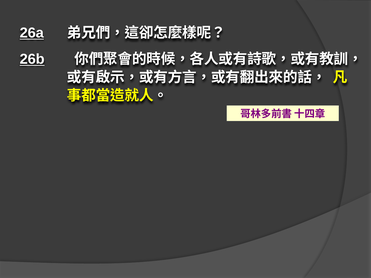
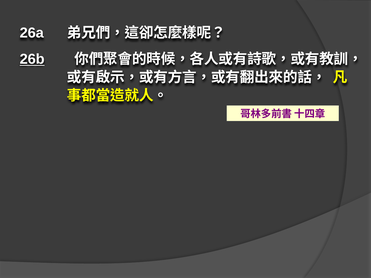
26a underline: present -> none (32, 33)
